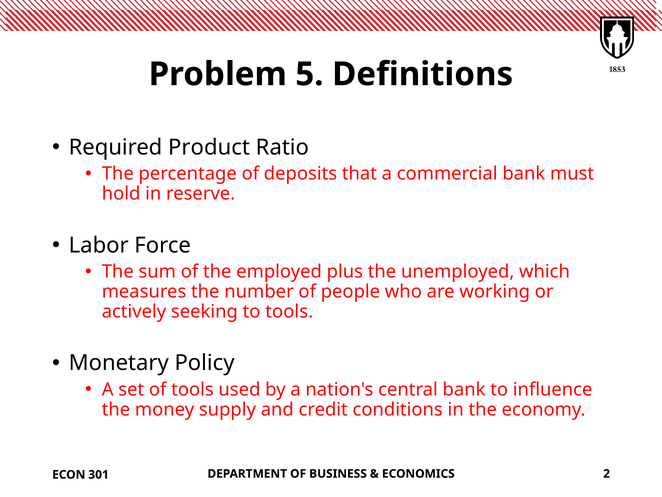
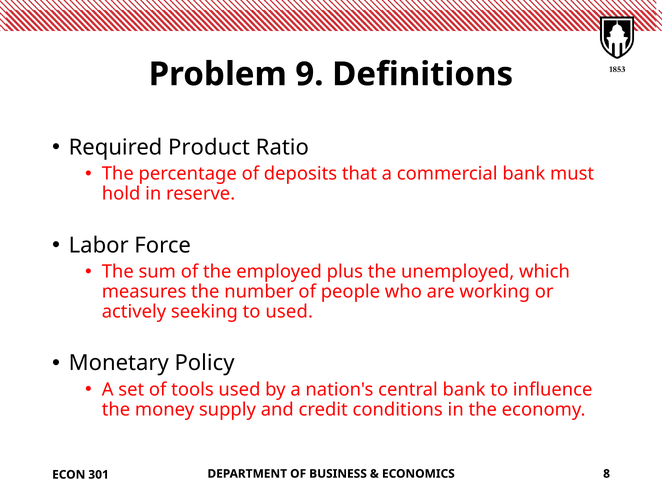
5: 5 -> 9 (309, 74)
to tools: tools -> used (289, 311)
2: 2 -> 8 (607, 473)
